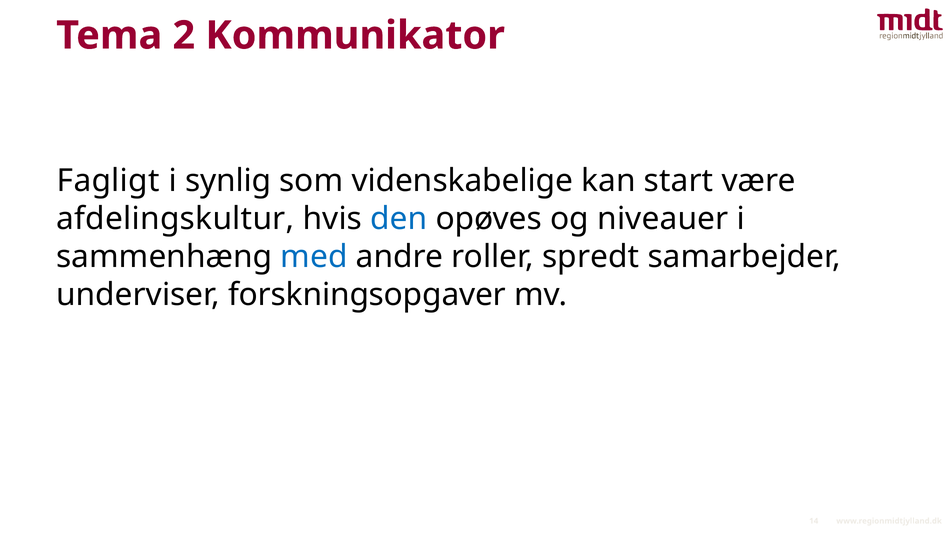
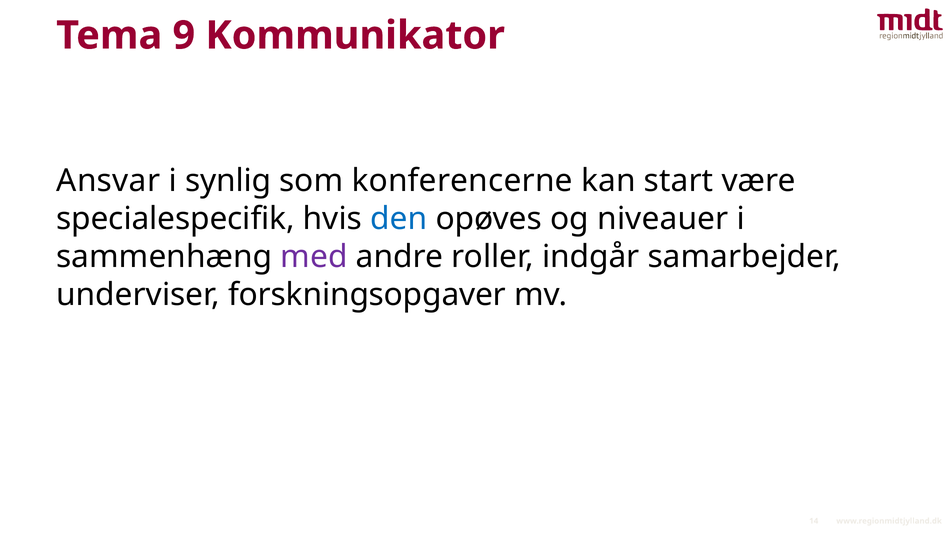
2: 2 -> 9 (184, 36)
Fagligt: Fagligt -> Ansvar (108, 181)
videnskabelige: videnskabelige -> konferencerne (462, 181)
afdelingskultur: afdelingskultur -> specialespecifik (175, 219)
med colour: blue -> purple (314, 257)
spredt: spredt -> indgår (591, 257)
